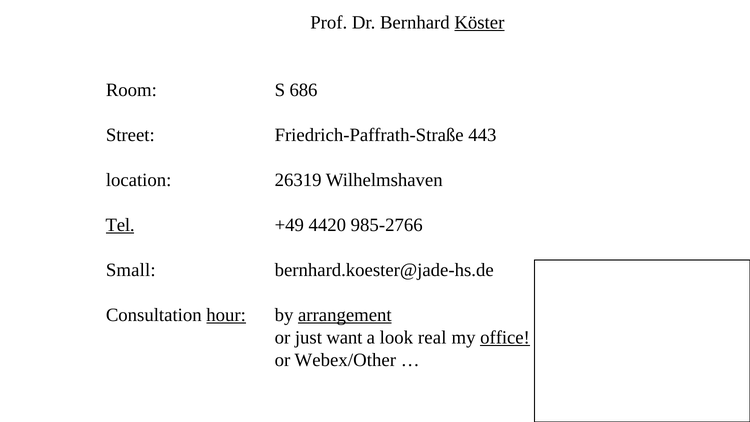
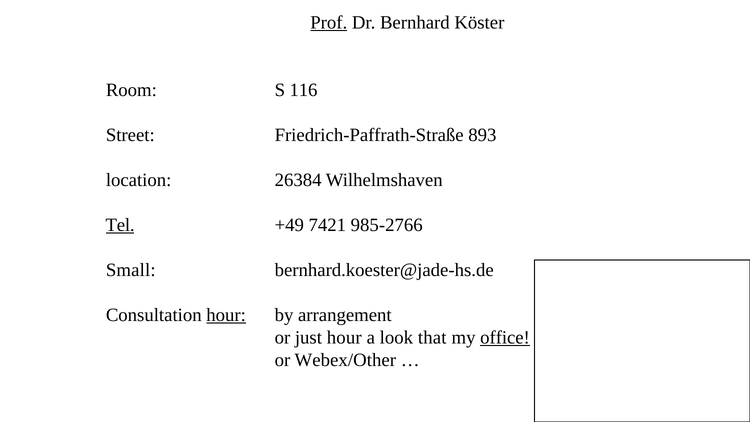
Prof underline: none -> present (329, 22)
Köster underline: present -> none (479, 22)
686: 686 -> 116 (304, 90)
443: 443 -> 893 (482, 135)
26319: 26319 -> 26384 (298, 180)
4420: 4420 -> 7421 (327, 225)
arrangement underline: present -> none (345, 315)
just want: want -> hour (344, 337)
real: real -> that (432, 337)
